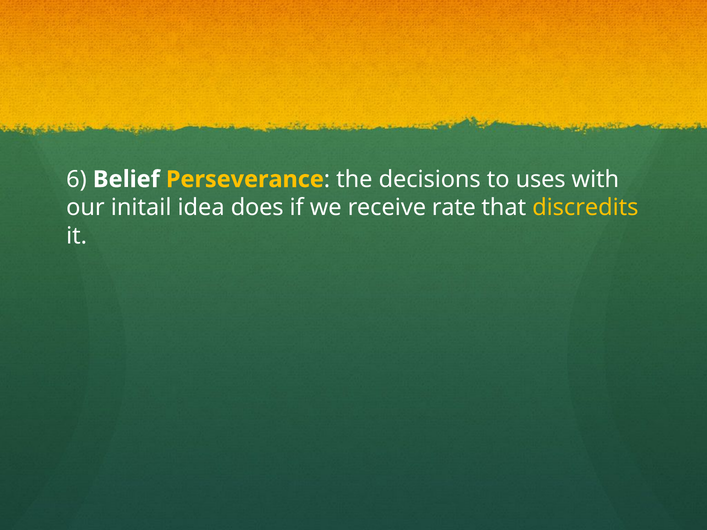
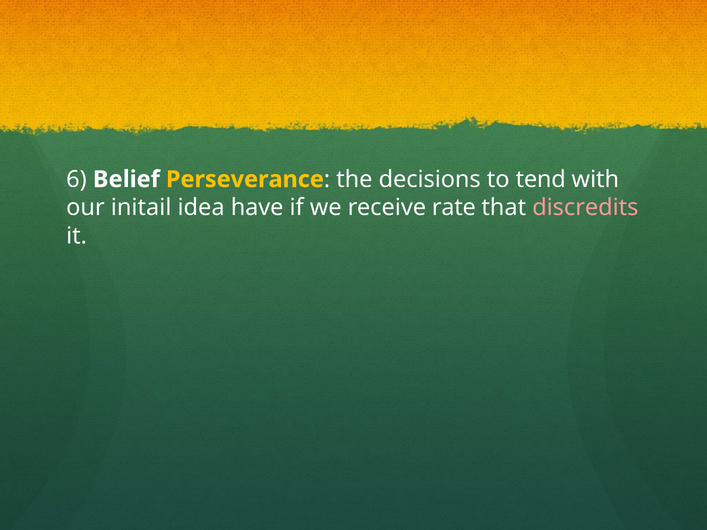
uses: uses -> tend (541, 179)
does: does -> have (257, 208)
discredits colour: yellow -> pink (585, 208)
